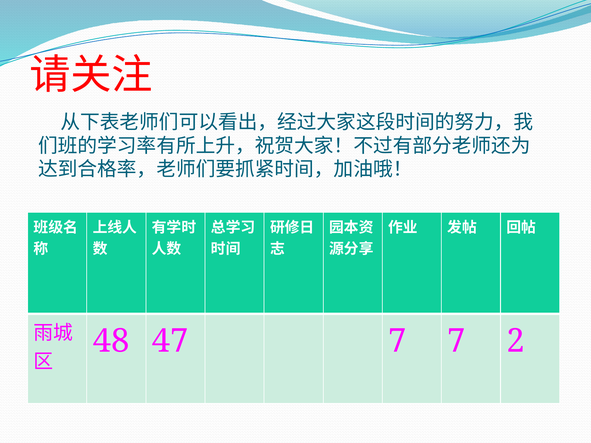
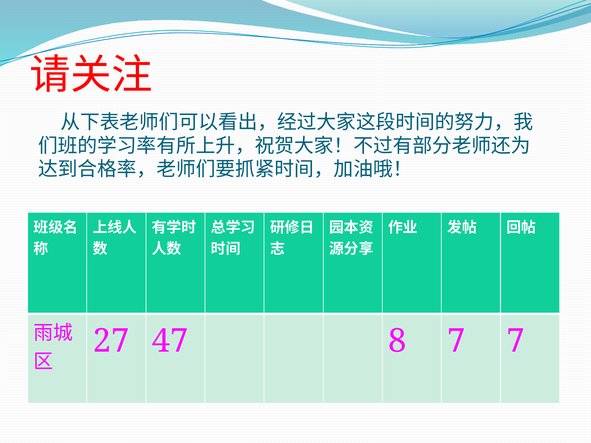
48: 48 -> 27 (111, 341)
47 7: 7 -> 8 (397, 341)
7 2: 2 -> 7 (516, 341)
